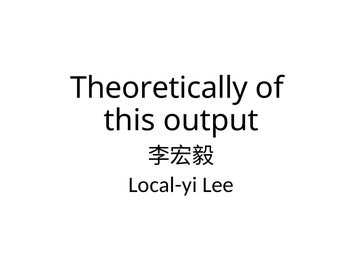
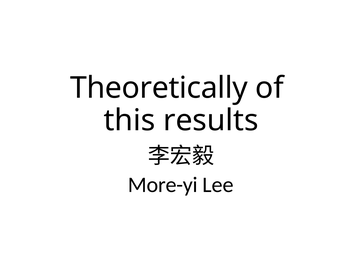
output: output -> results (211, 121)
Local-yi: Local-yi -> More-yi (163, 185)
